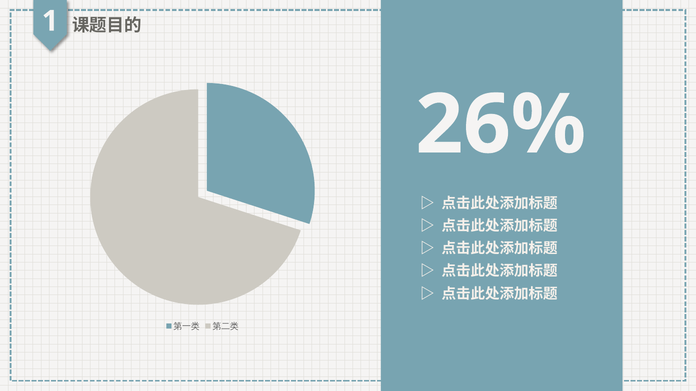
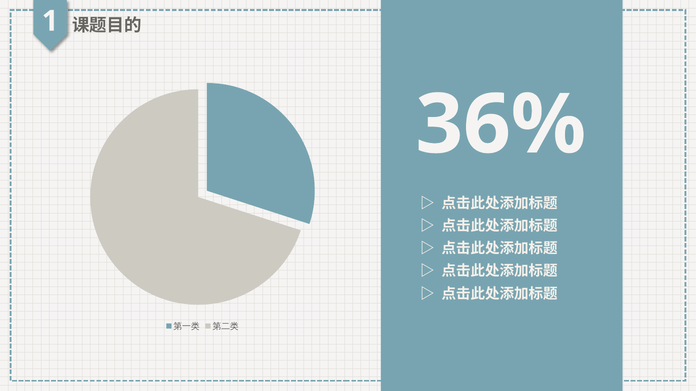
26%: 26% -> 36% (501, 125)
